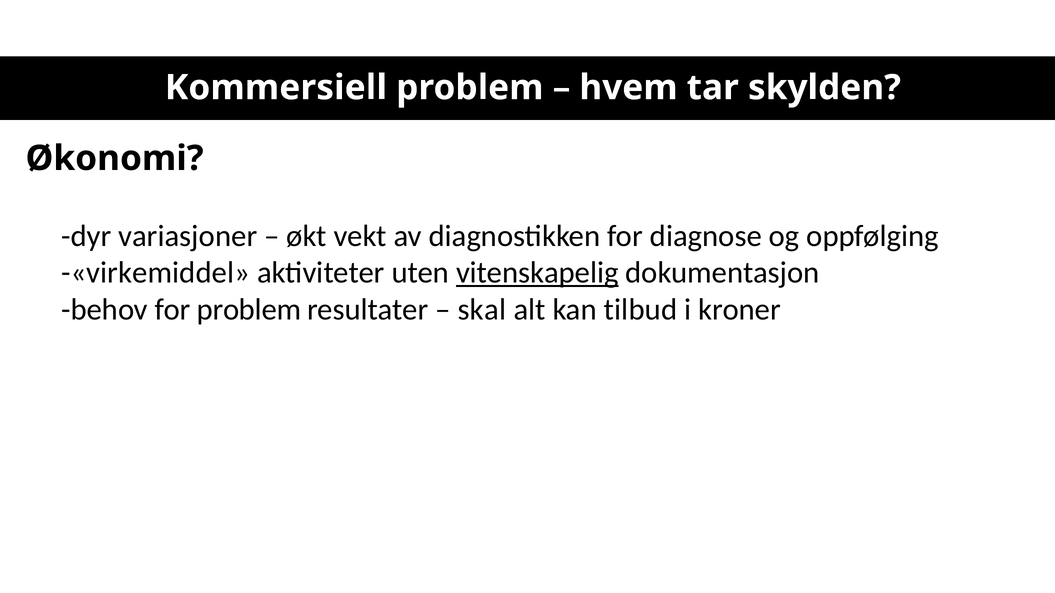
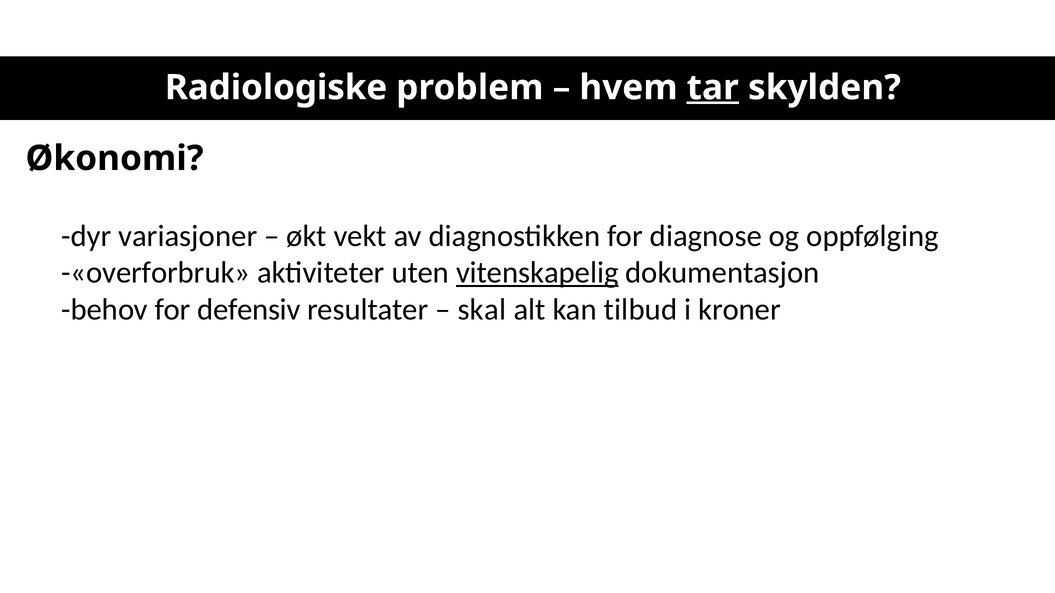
Kommersiell: Kommersiell -> Radiologiske (276, 88)
tar underline: none -> present (713, 88)
-«virkemiddel: -«virkemiddel -> -«overforbruk (156, 273)
for problem: problem -> defensiv (249, 310)
